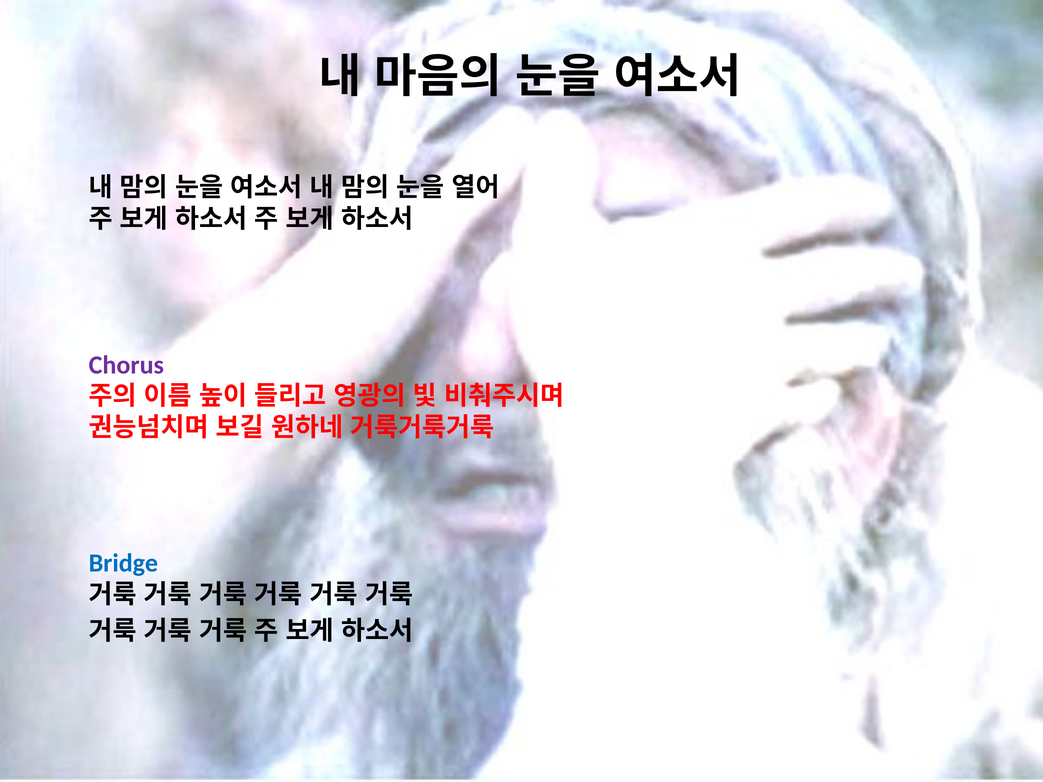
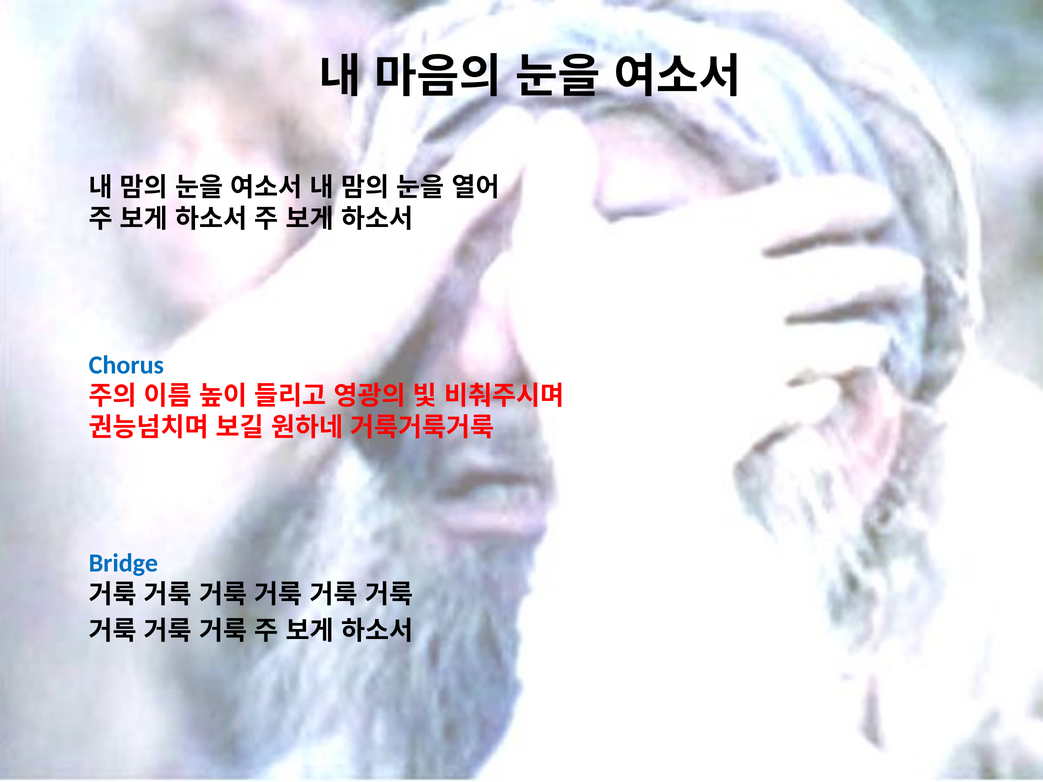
Chorus colour: purple -> blue (126, 365)
